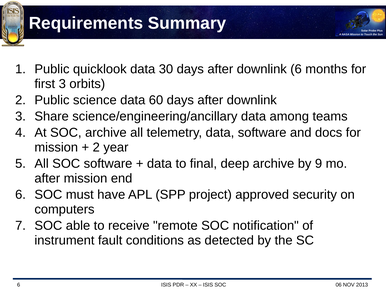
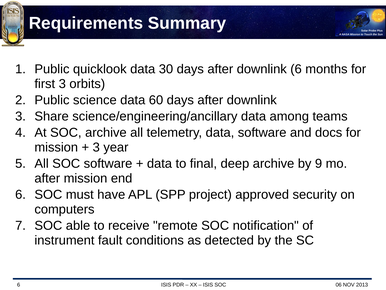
2: 2 -> 3 (96, 147)
